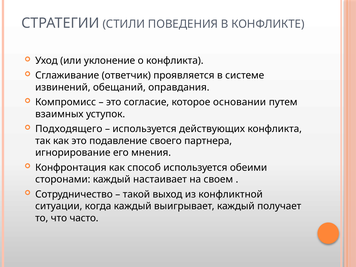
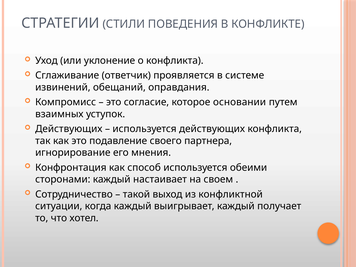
Подходящего: Подходящего -> Действующих (69, 129)
часто: часто -> хотел (84, 218)
